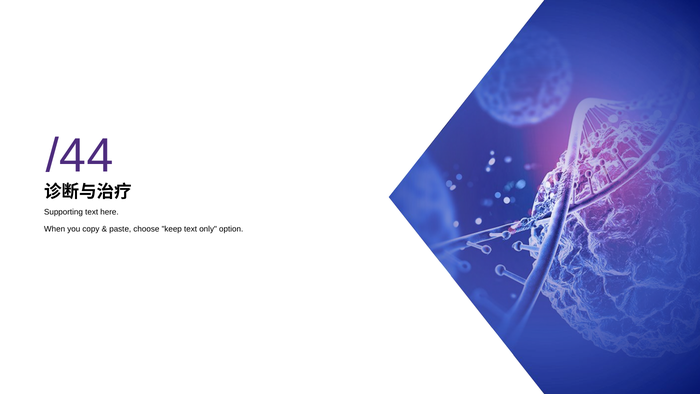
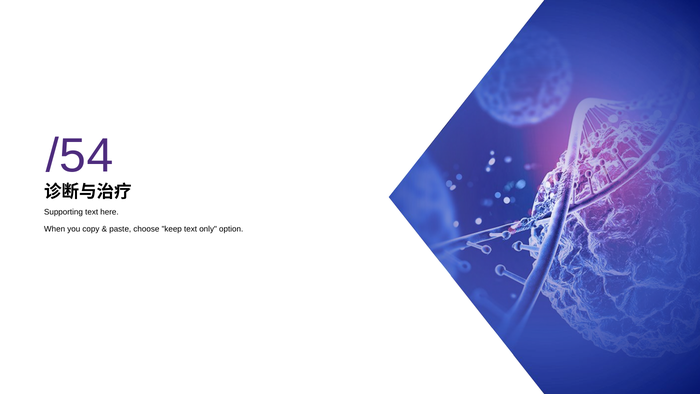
/44: /44 -> /54 (80, 156)
